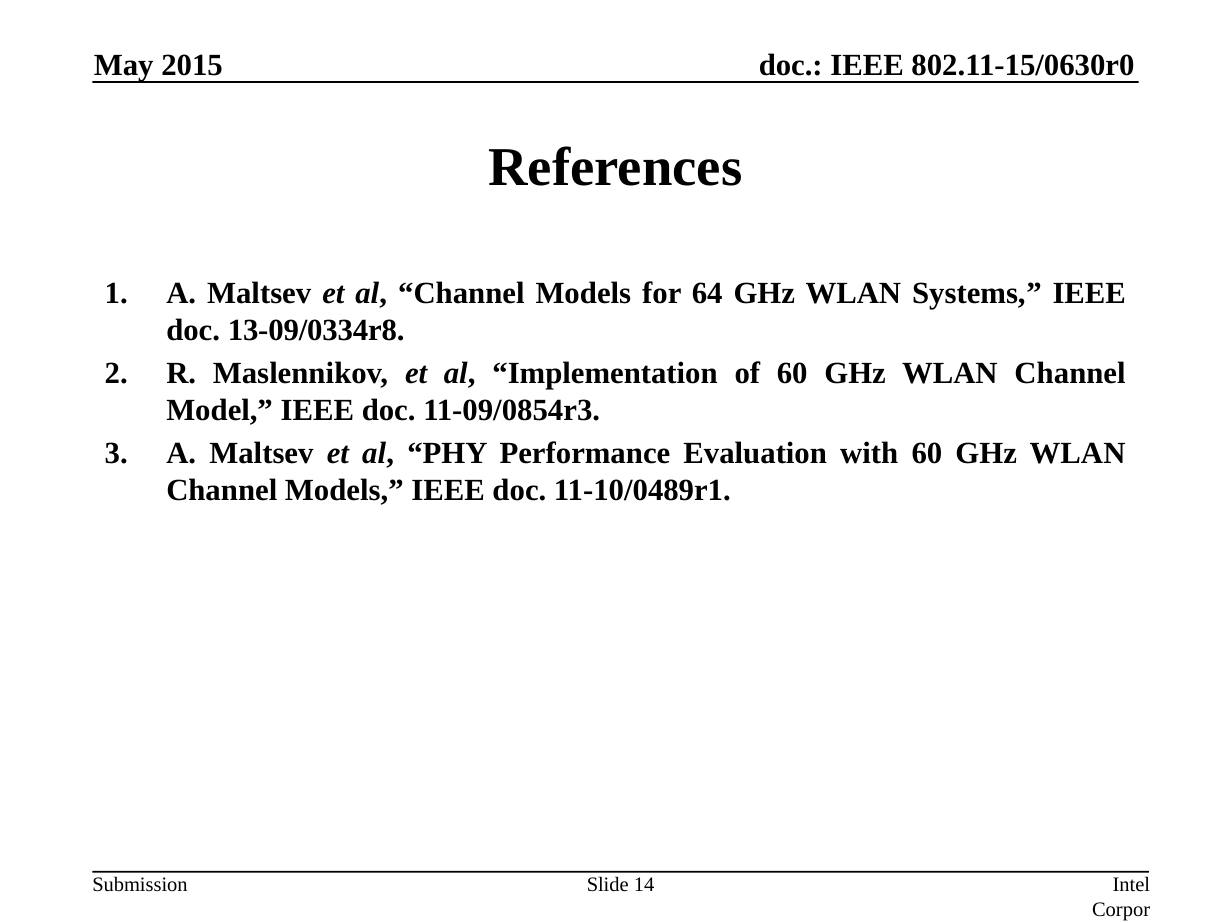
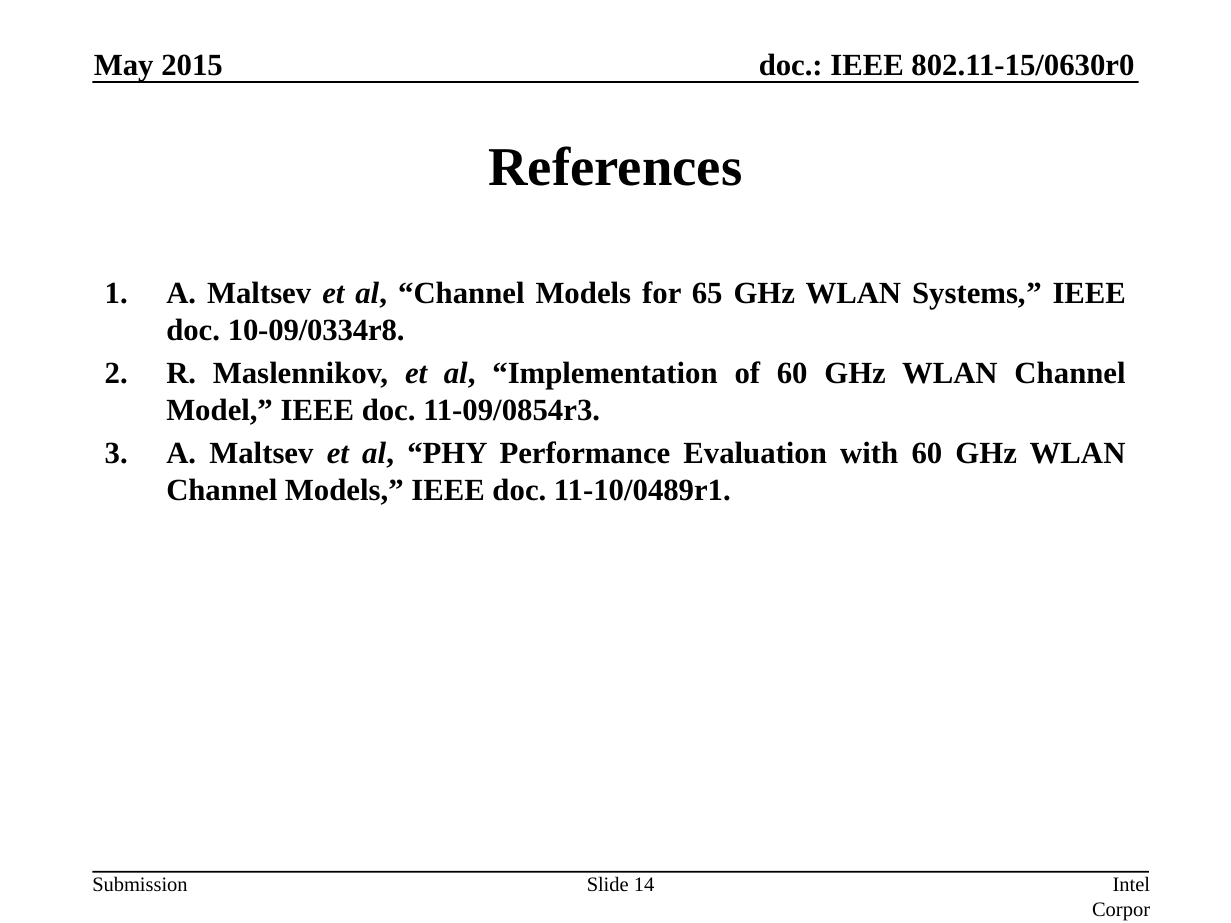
64: 64 -> 65 (707, 294)
13-09/0334r8: 13-09/0334r8 -> 10-09/0334r8 (316, 330)
